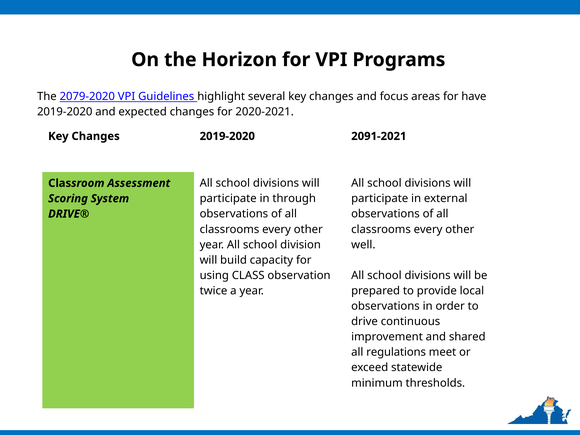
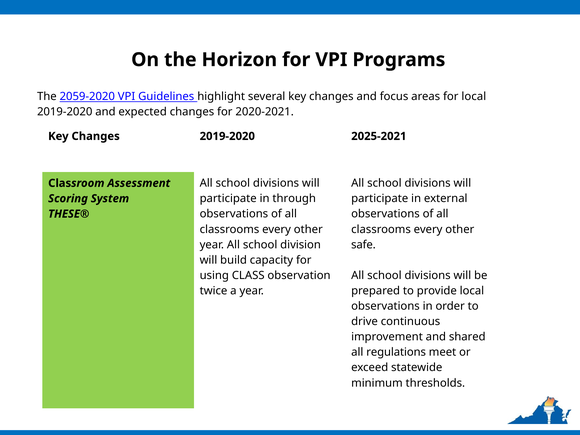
2079-2020: 2079-2020 -> 2059-2020 (87, 97)
for have: have -> local (474, 97)
2091-2021: 2091-2021 -> 2025-2021 (379, 136)
DRIVE®: DRIVE® -> THESE® (69, 214)
well: well -> safe (363, 245)
